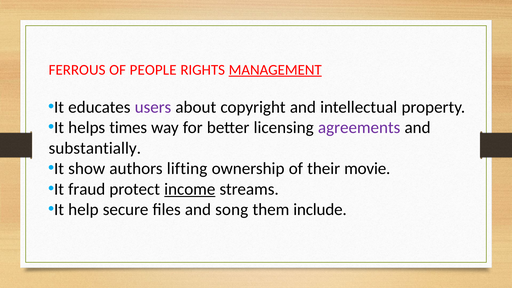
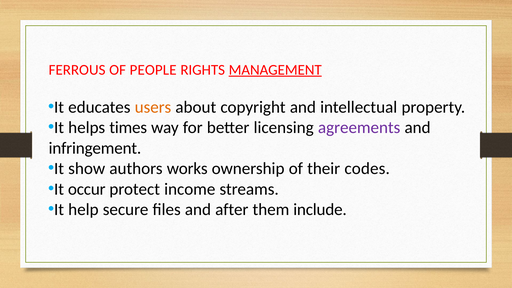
users colour: purple -> orange (153, 107)
substantially: substantially -> infringement (95, 148)
lifting: lifting -> works (187, 169)
movie: movie -> codes (367, 169)
fraud: fraud -> occur (87, 189)
income underline: present -> none (190, 189)
song: song -> after (232, 210)
